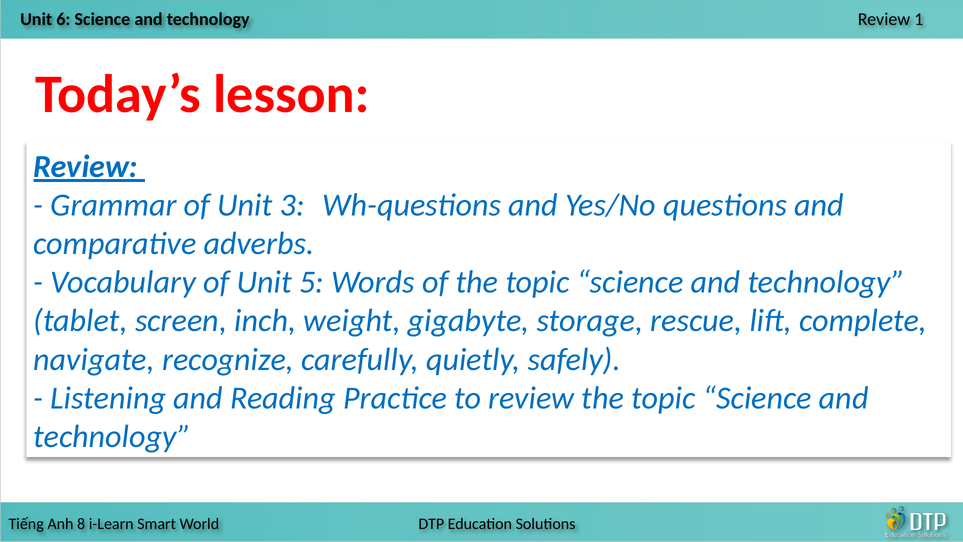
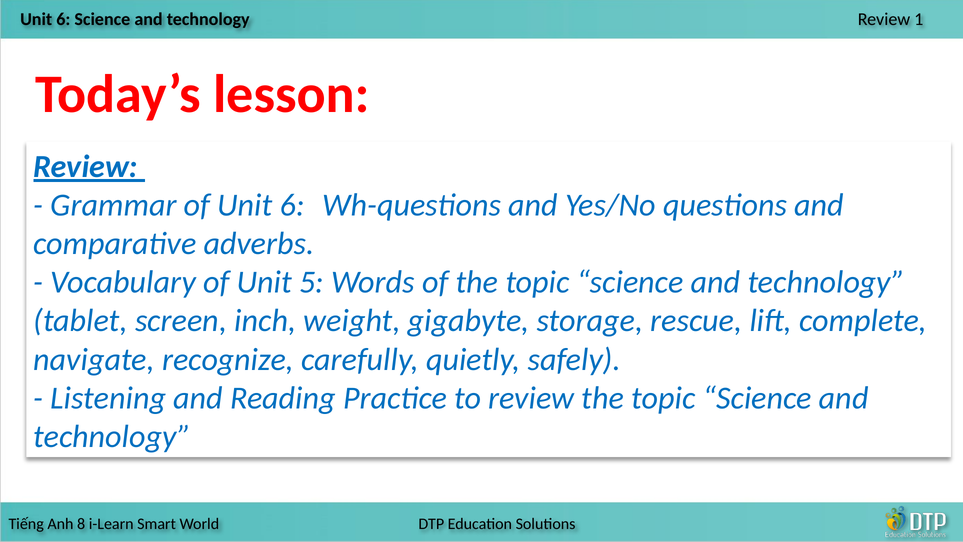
of Unit 3: 3 -> 6 (292, 205)
